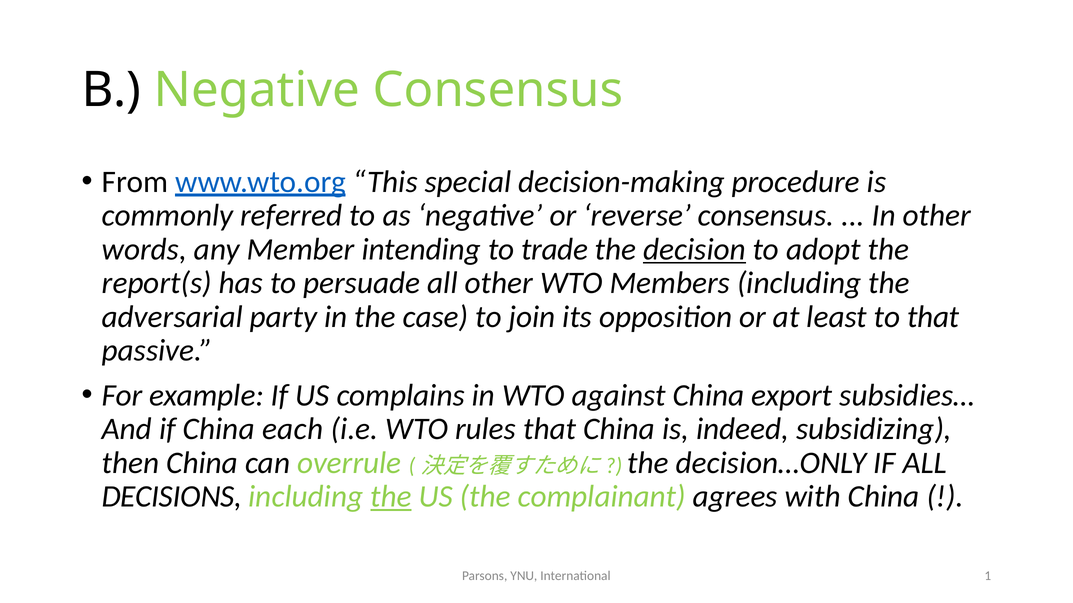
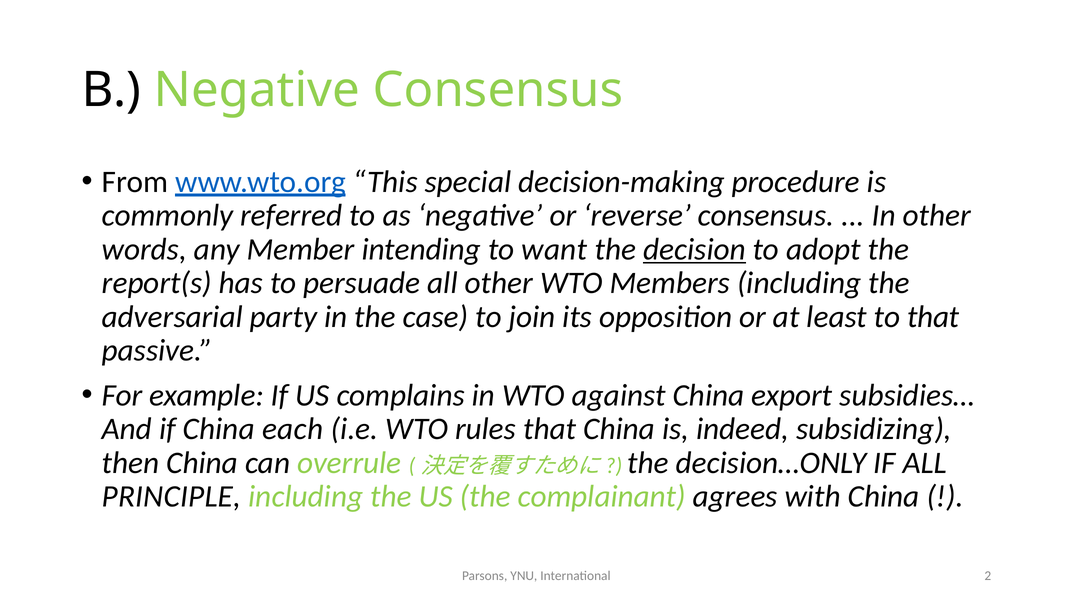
trade: trade -> want (554, 250)
DECISIONS: DECISIONS -> PRINCIPLE (172, 497)
the underline: present -> none (391, 497)
1: 1 -> 2 (988, 576)
